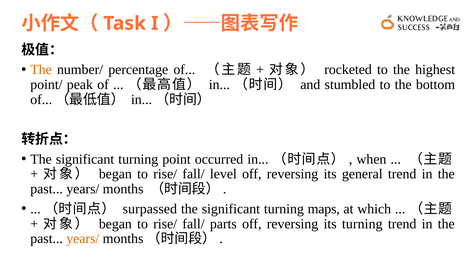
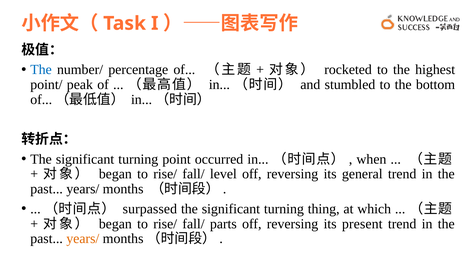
The colour: orange -> blue (41, 70)
maps: maps -> thing (324, 209)
its turning: turning -> present (362, 224)
